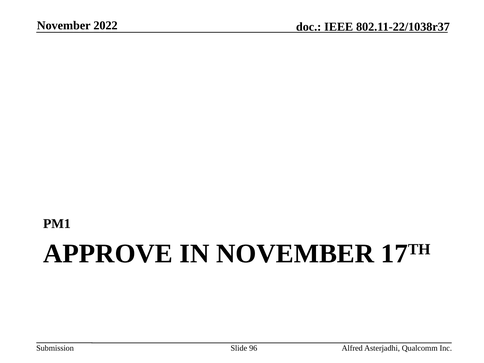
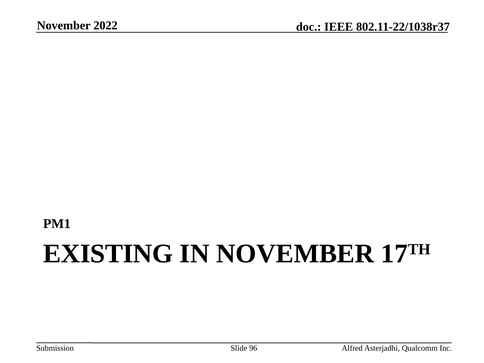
APPROVE: APPROVE -> EXISTING (108, 254)
